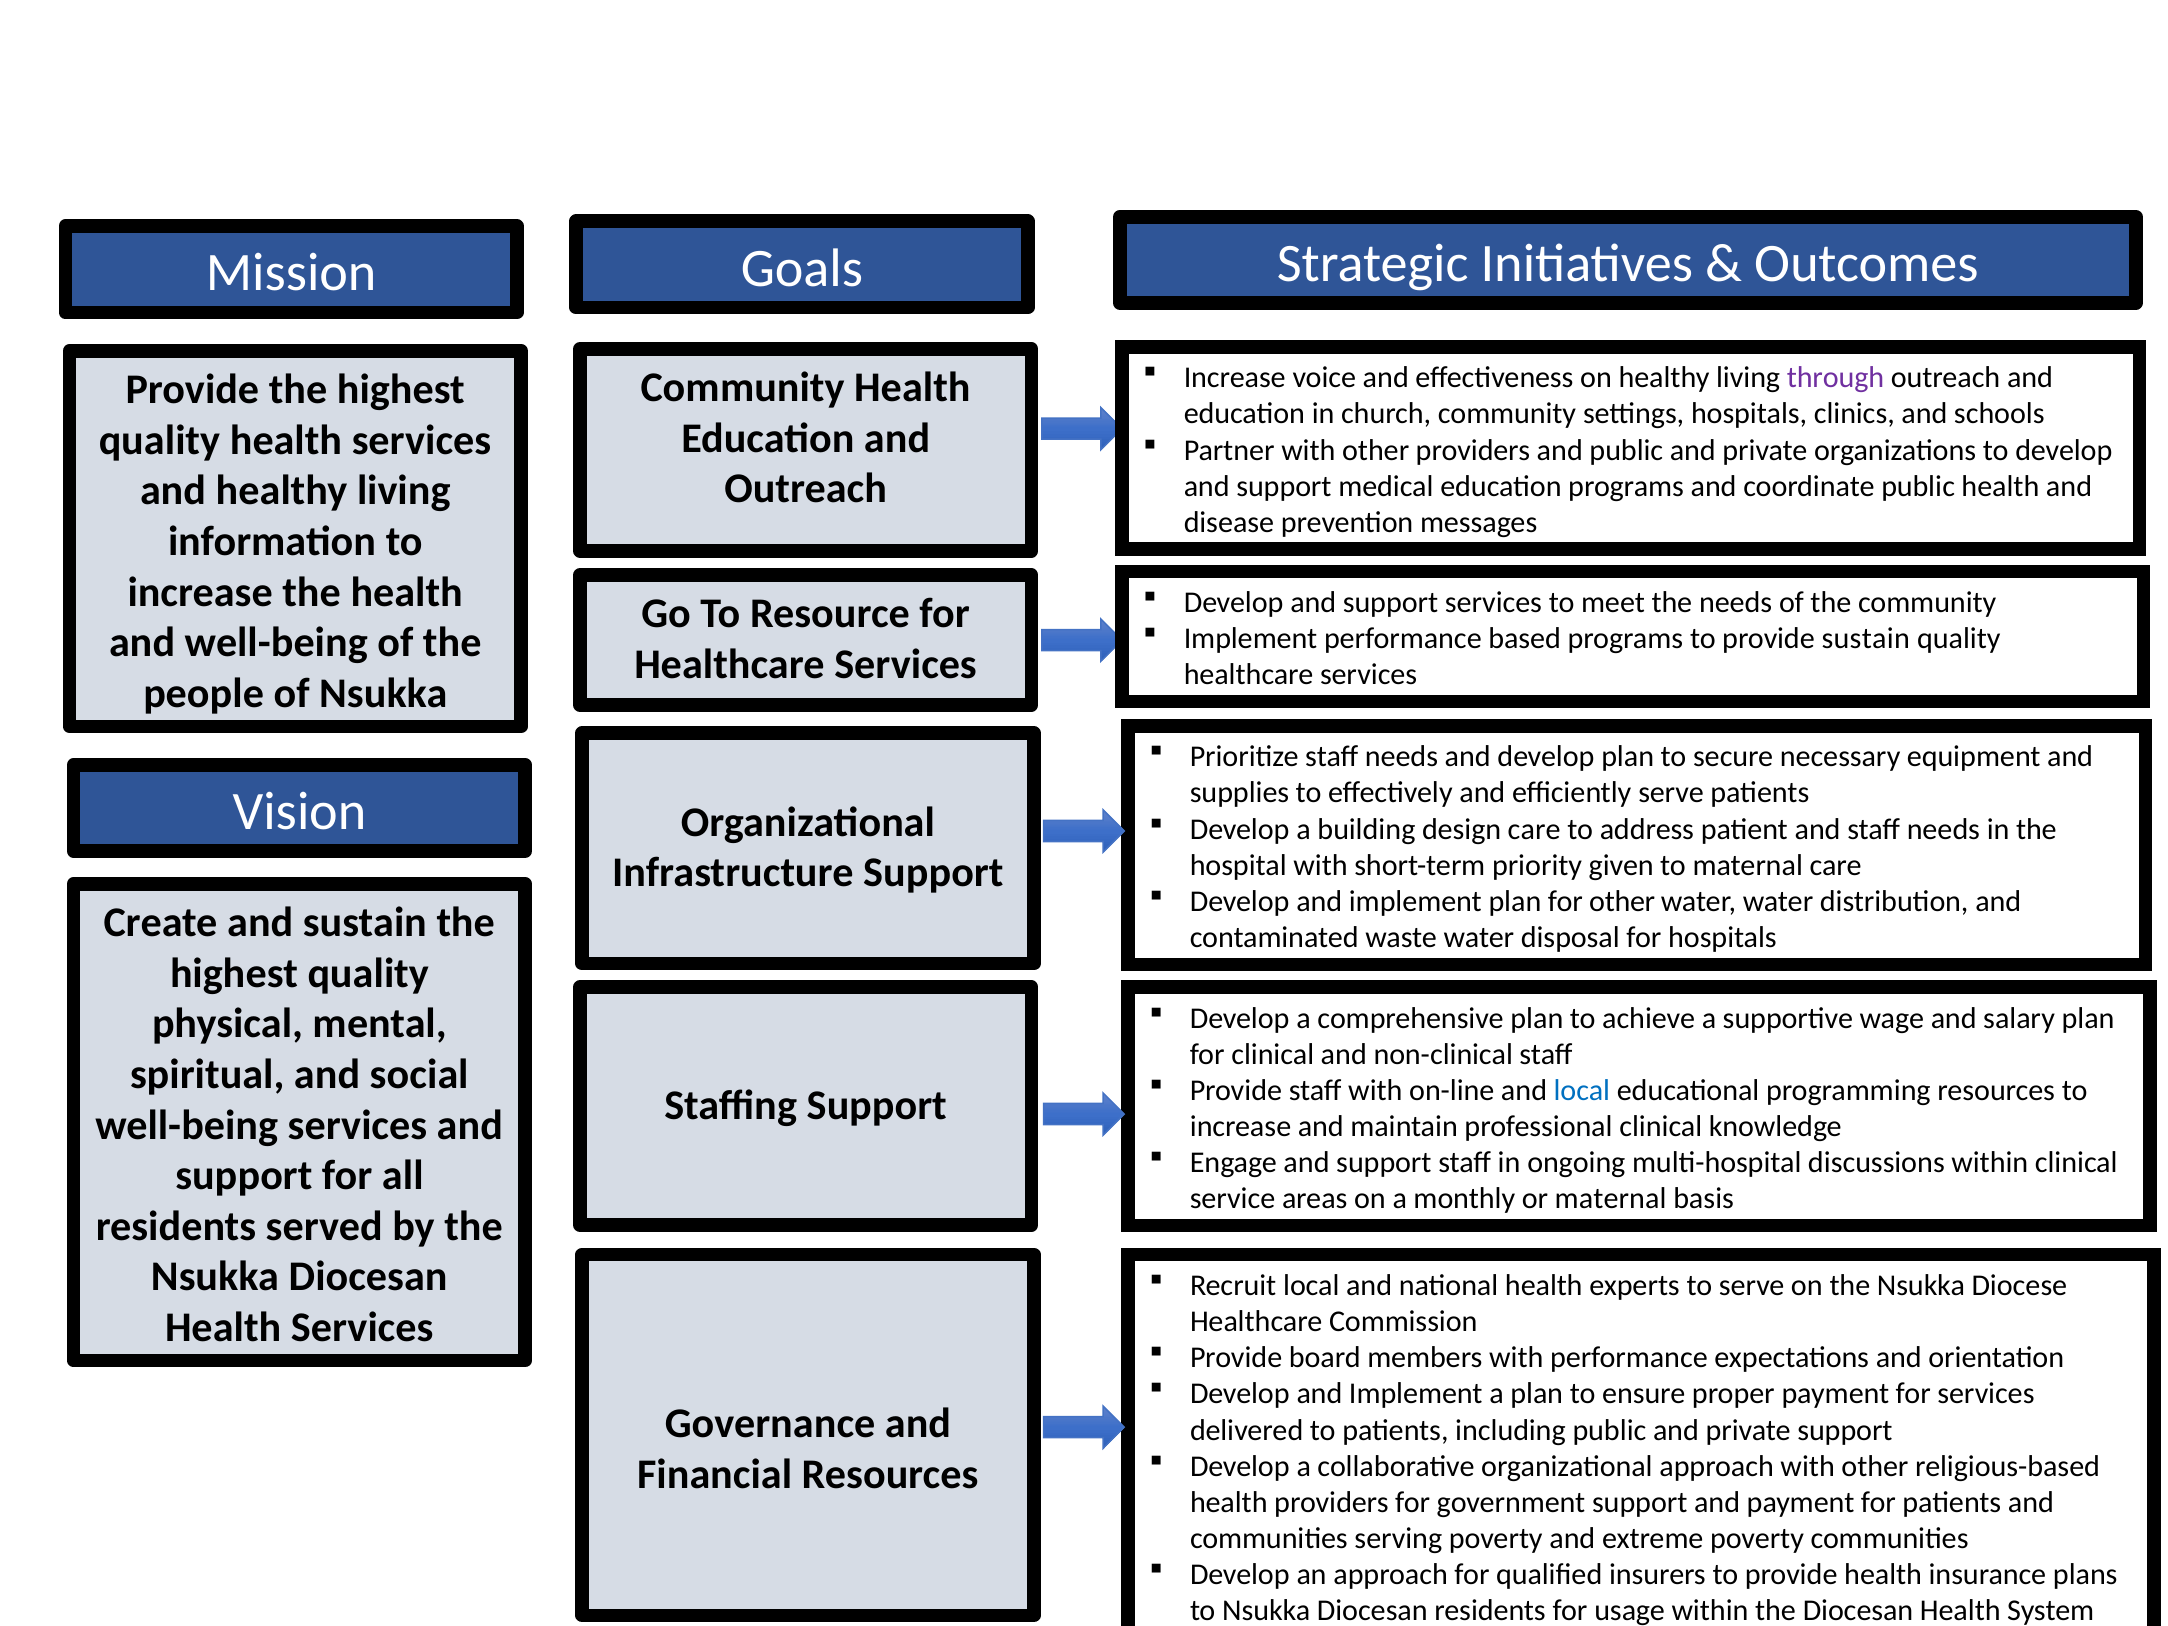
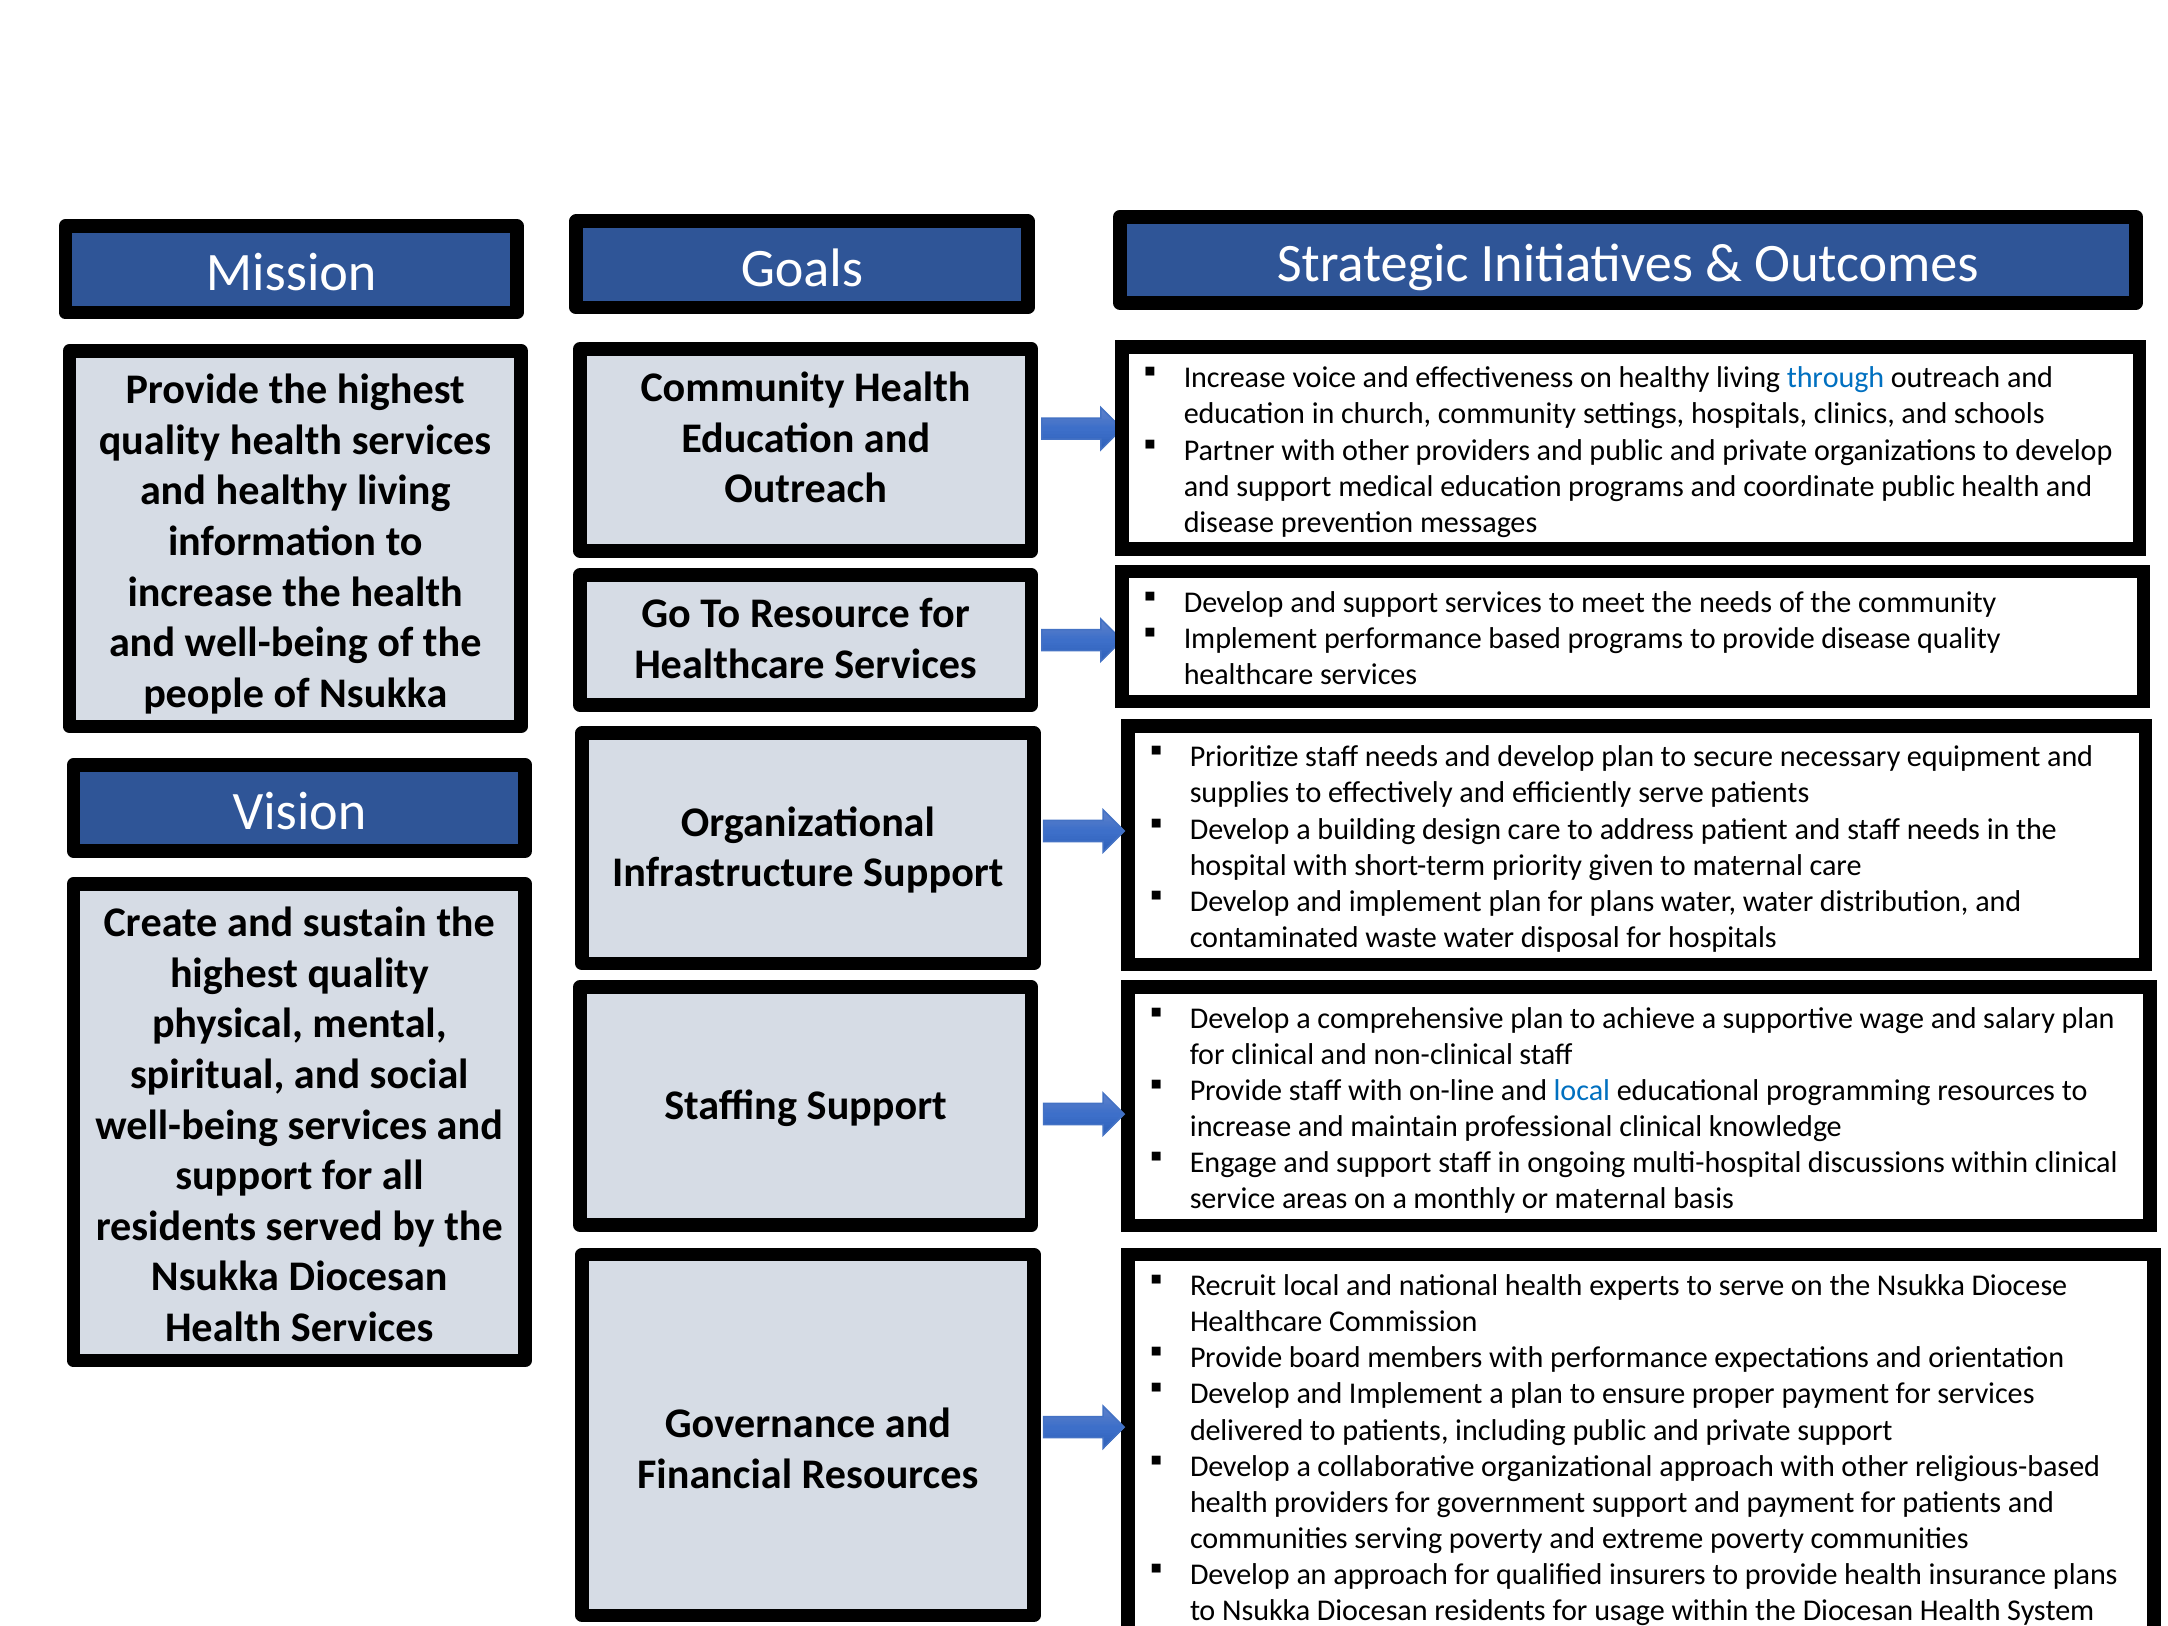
through colour: purple -> blue (1836, 378)
provide sustain: sustain -> disease (1866, 639)
for other: other -> plans (1622, 902)
